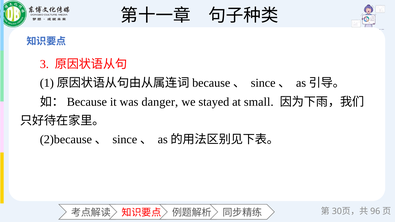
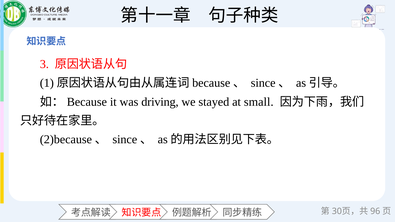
danger: danger -> driving (160, 102)
